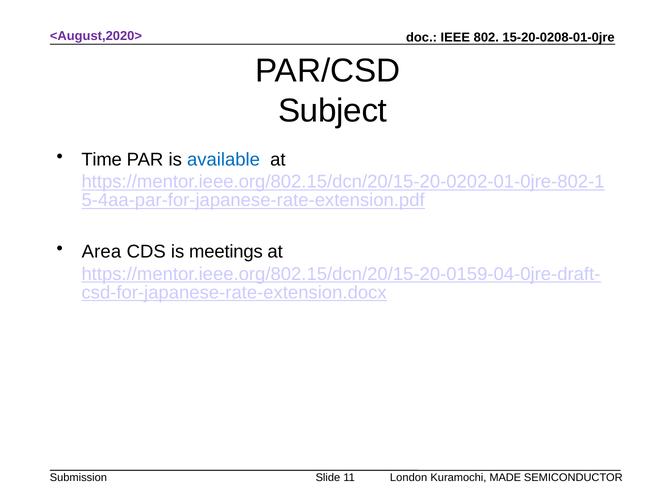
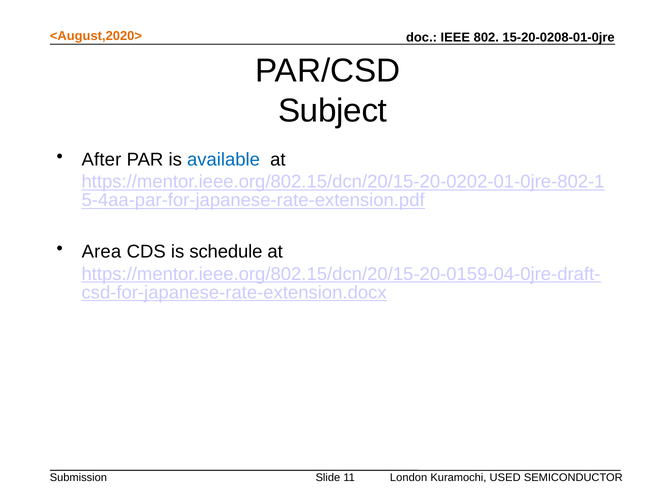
<August,2020> colour: purple -> orange (96, 36)
Time: Time -> After (101, 160)
meetings: meetings -> schedule (226, 252)
MADE: MADE -> USED (505, 478)
